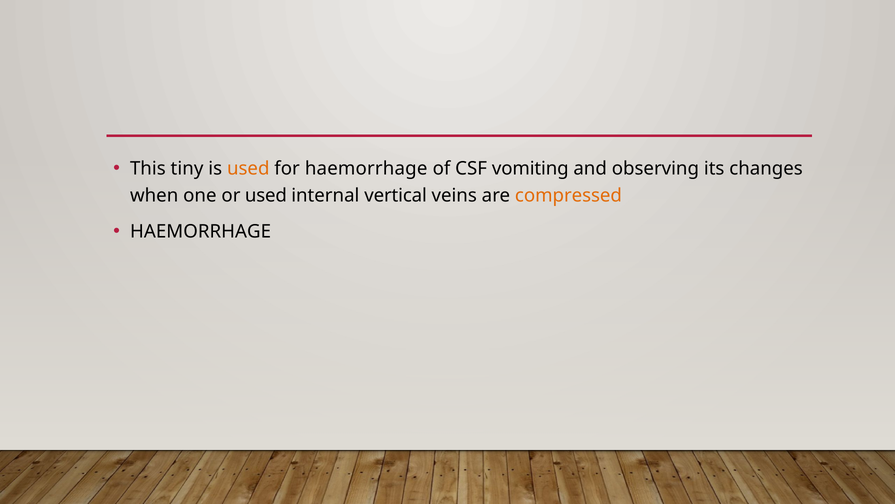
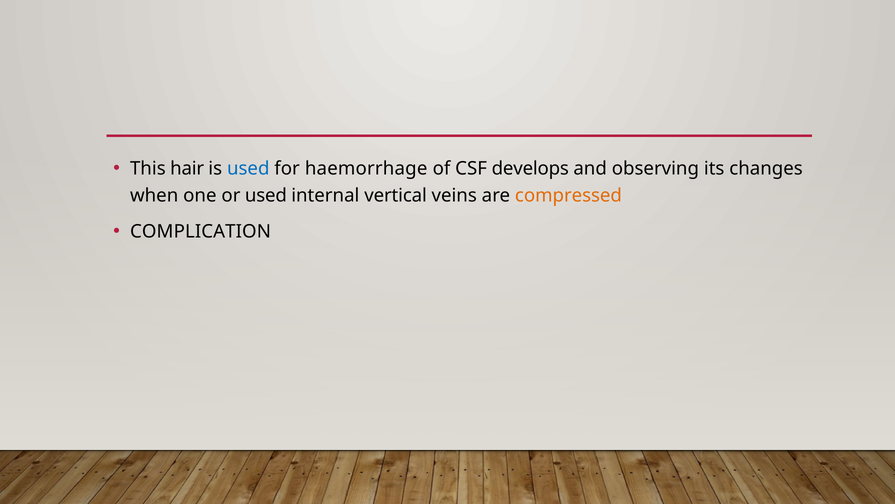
tiny: tiny -> hair (187, 168)
used colour: orange -> blue (248, 168)
vomiting: vomiting -> develops (530, 168)
HAEMORRHAGE: HAEMORRHAGE -> COMPLICATION (201, 231)
